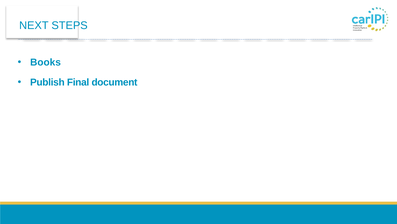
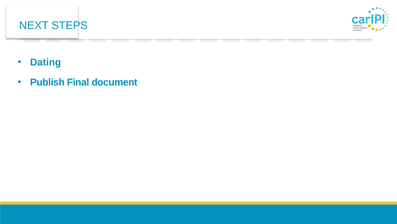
Books: Books -> Dating (46, 62)
